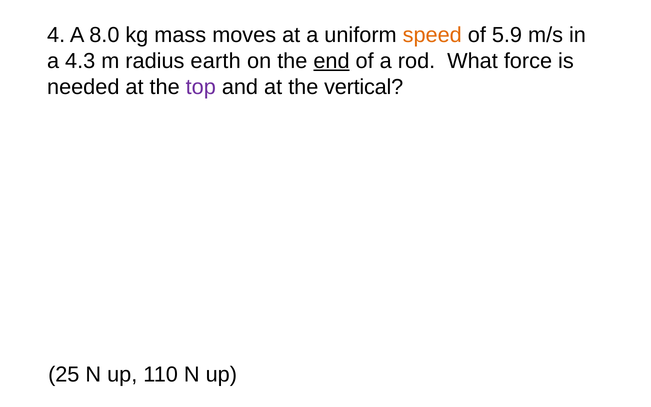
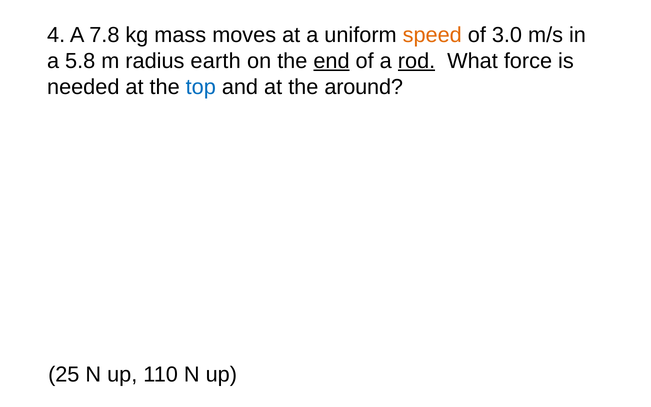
8.0: 8.0 -> 7.8 (104, 35)
5.9: 5.9 -> 3.0 (507, 35)
4.3: 4.3 -> 5.8 (80, 61)
rod underline: none -> present (417, 61)
top colour: purple -> blue (201, 87)
vertical: vertical -> around (364, 87)
